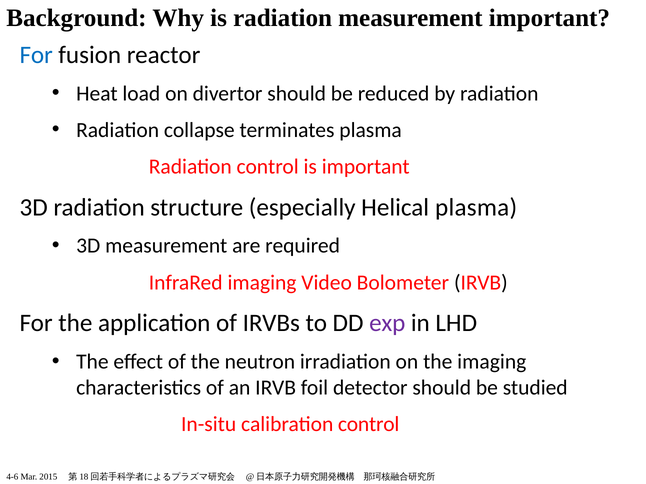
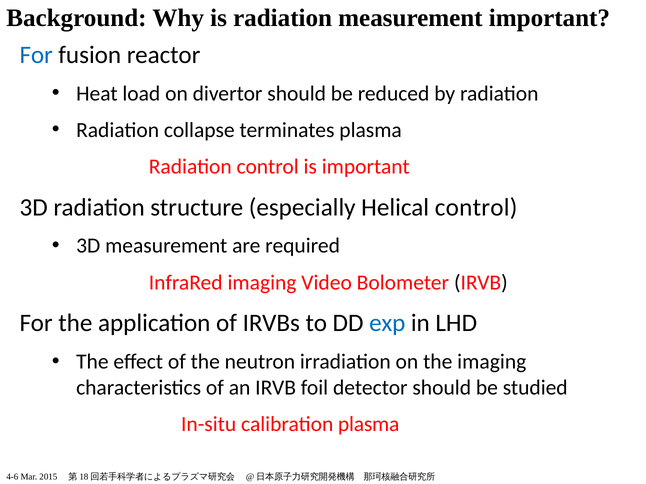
Helical plasma: plasma -> control (476, 208)
exp colour: purple -> blue (387, 324)
calibration control: control -> plasma (369, 424)
